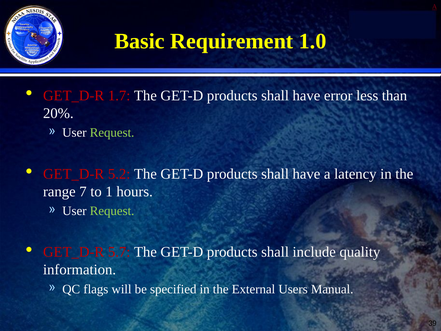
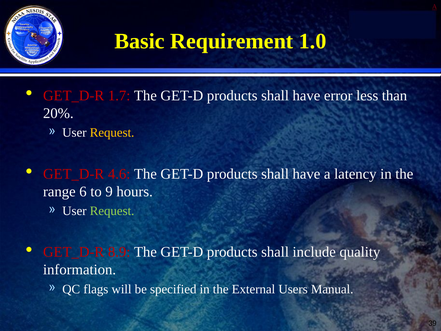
Request colour: light green -> yellow (112, 133)
5.2: 5.2 -> 4.6 (119, 174)
7: 7 -> 6 (83, 191)
1: 1 -> 9 (109, 191)
5.7: 5.7 -> 8.9 (119, 252)
